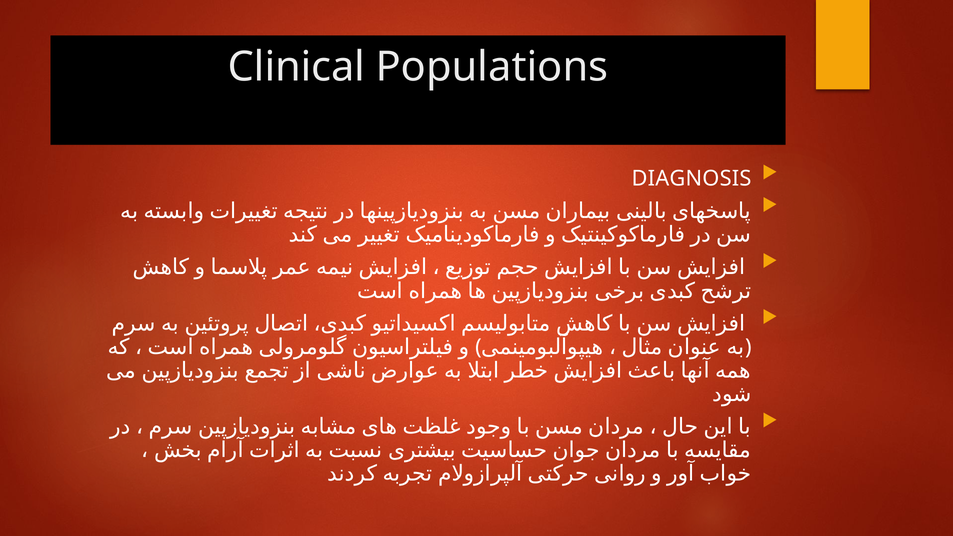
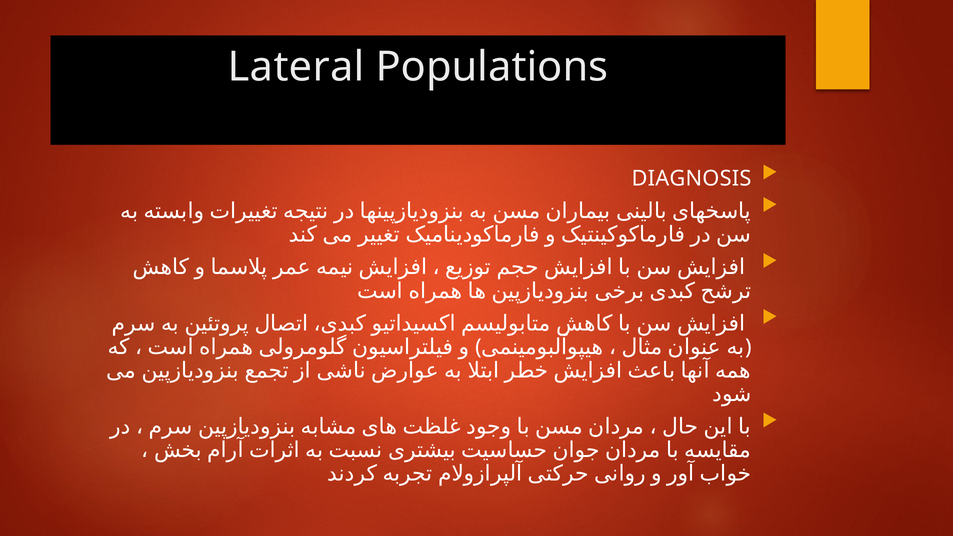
Clinical: Clinical -> Lateral (296, 67)
